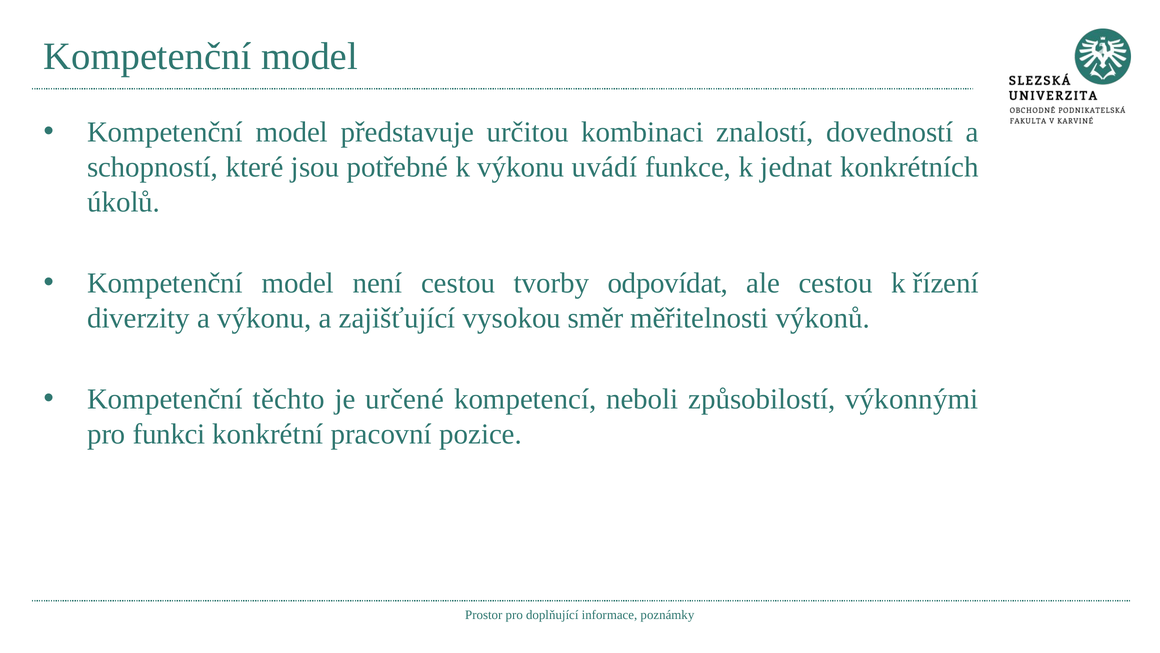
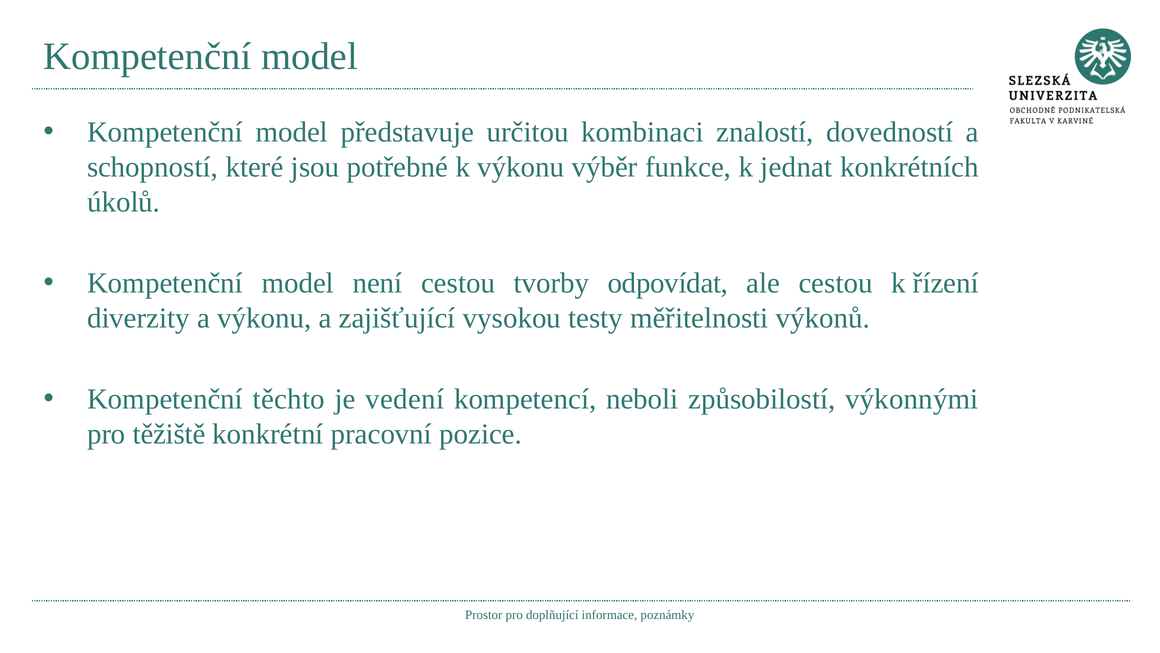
uvádí: uvádí -> výběr (605, 167)
směr: směr -> testy (596, 318)
určené: určené -> vedení (405, 399)
funkci: funkci -> těžiště (169, 434)
